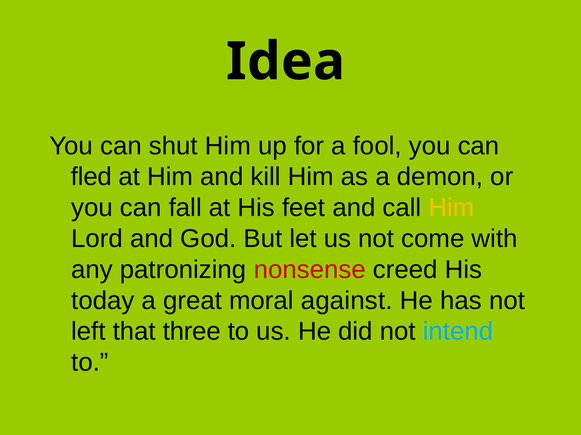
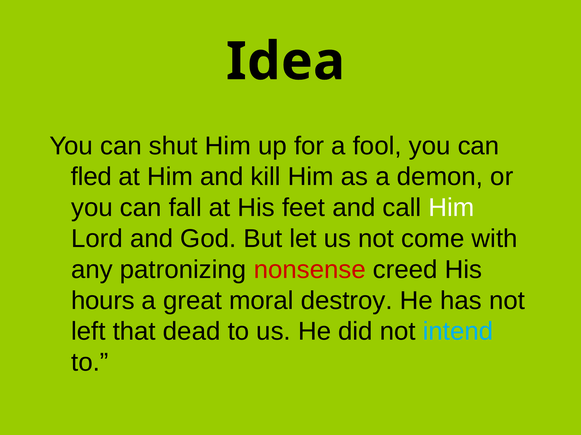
Him colour: yellow -> white (451, 208)
today: today -> hours (103, 301)
against: against -> destroy (347, 301)
three: three -> dead (192, 332)
